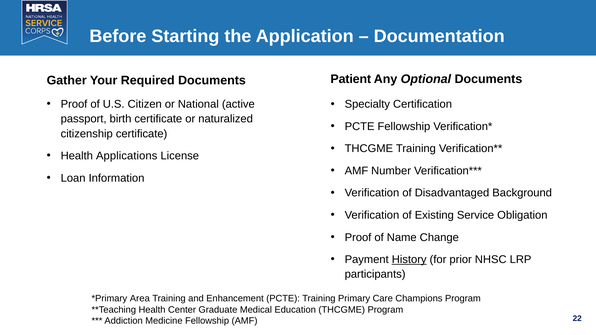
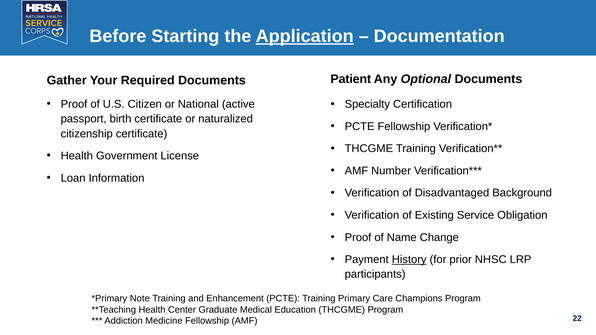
Application underline: none -> present (305, 36)
Applications: Applications -> Government (127, 156)
Area: Area -> Note (140, 299)
